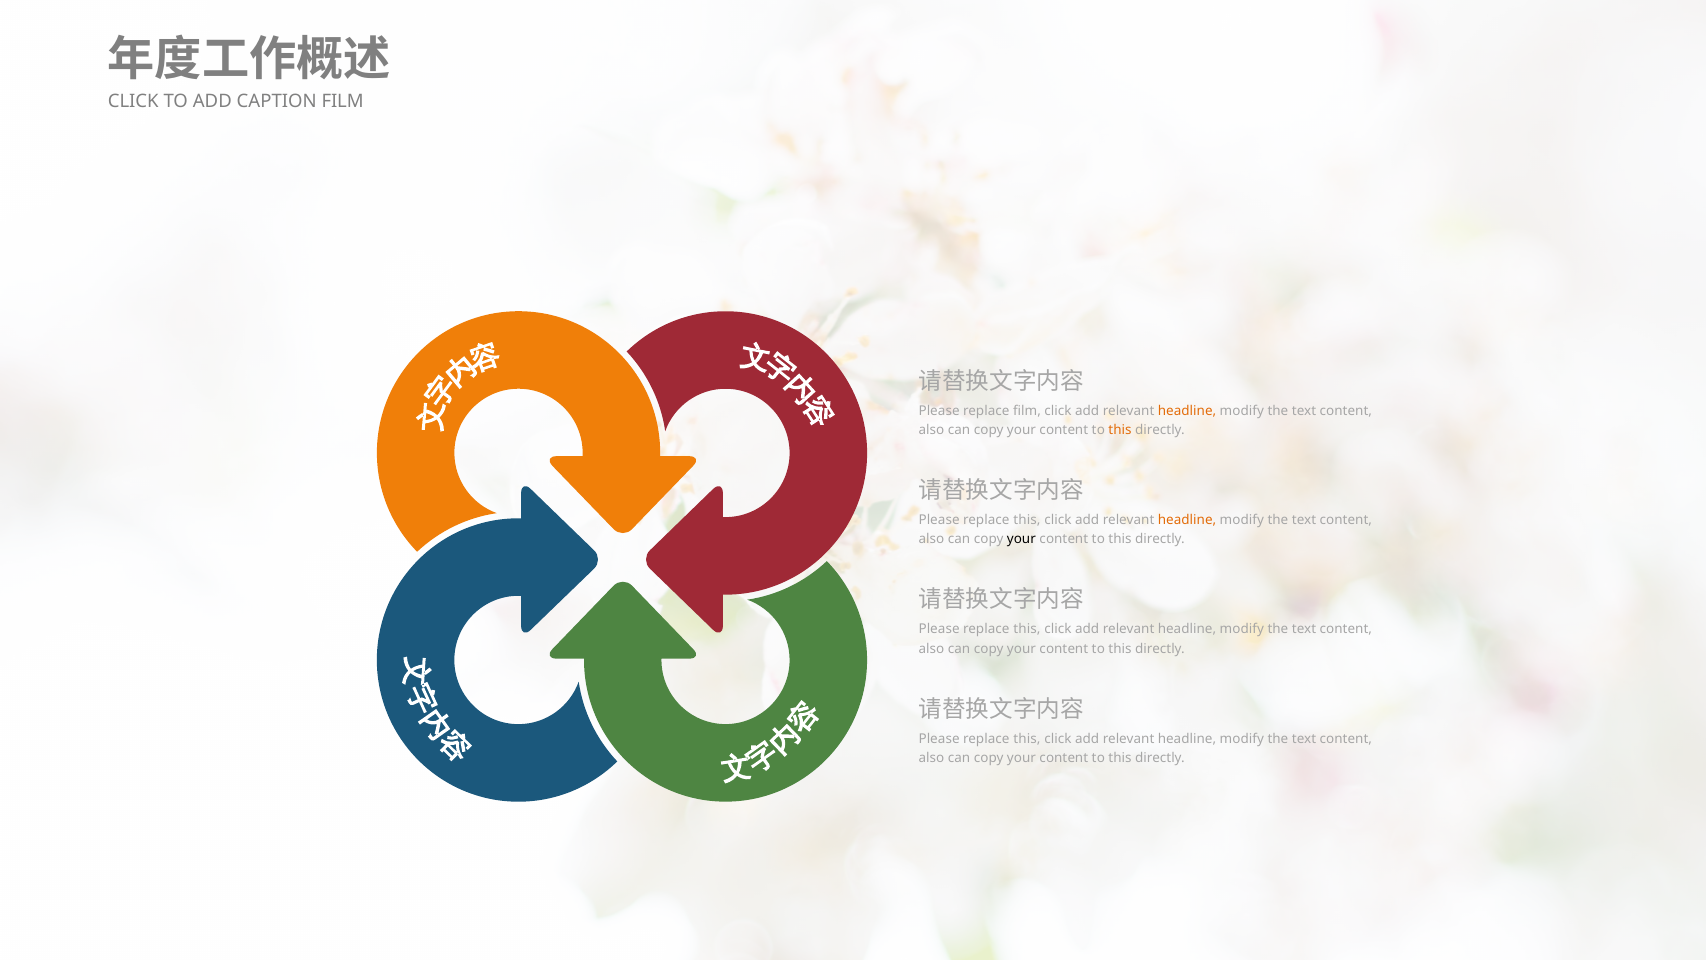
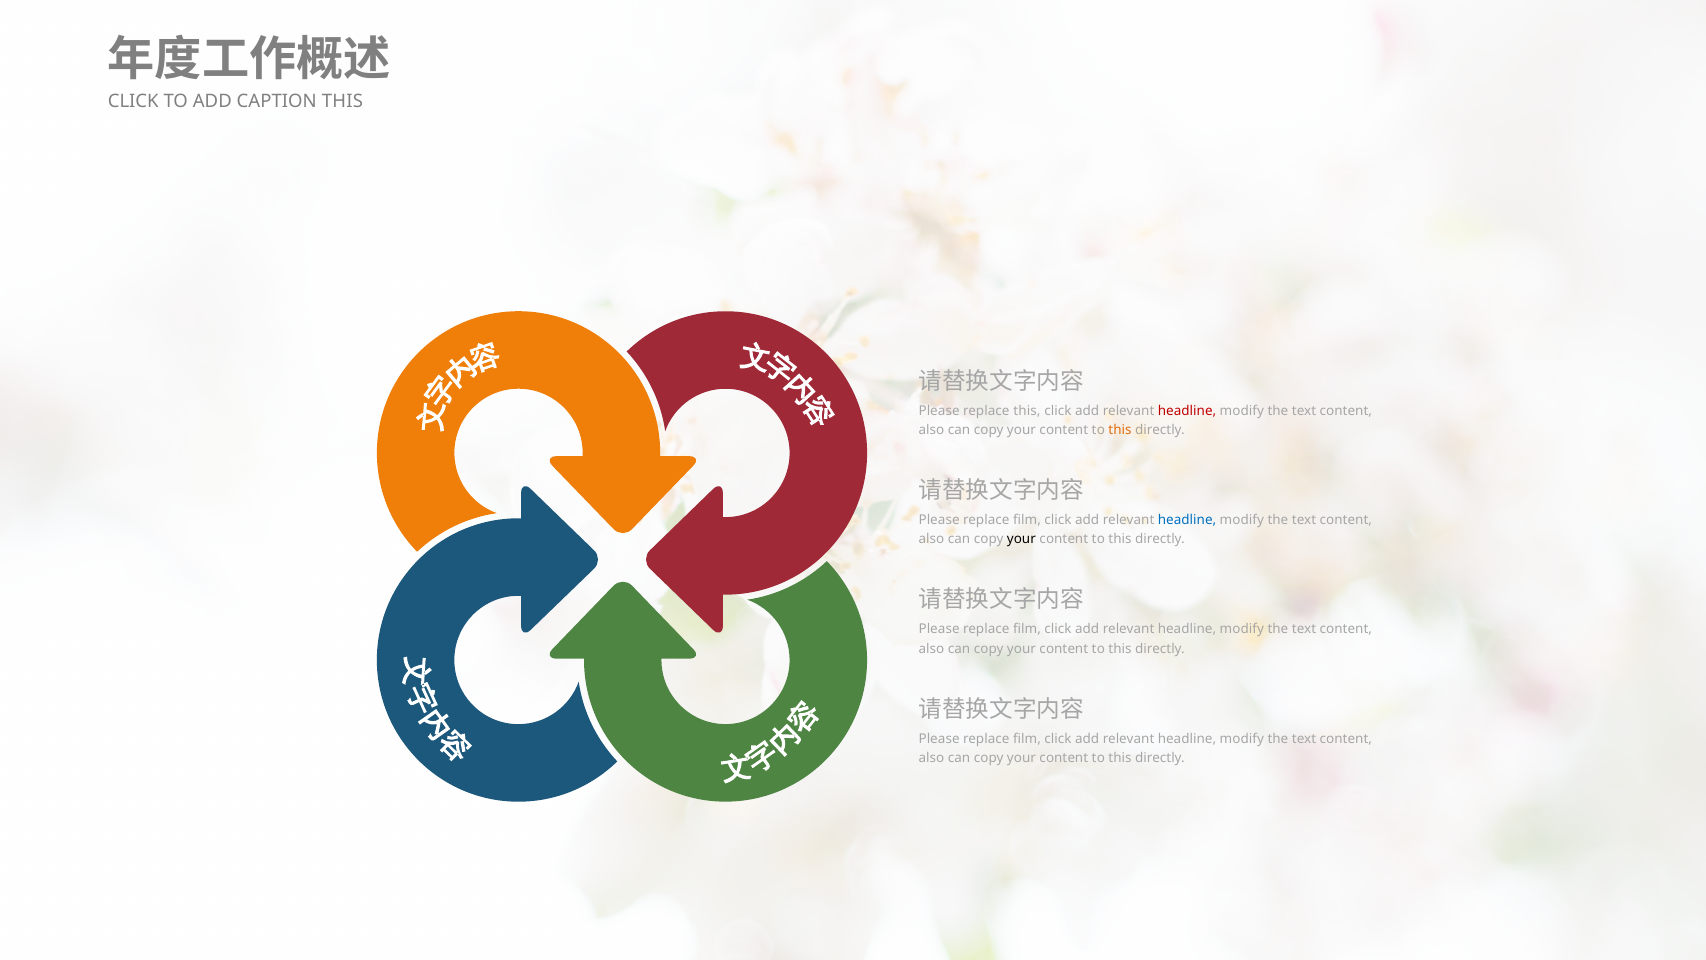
CAPTION FILM: FILM -> THIS (342, 102)
replace film: film -> this (1027, 411)
headline colour: orange -> red (1187, 411)
this: this -> film (1027, 520)
headline colour: orange -> blue (1187, 520)
this: this -> film (1027, 629)
this: this -> film (1027, 738)
